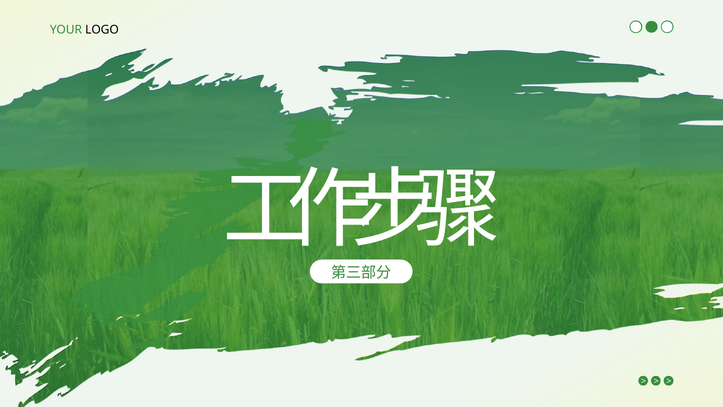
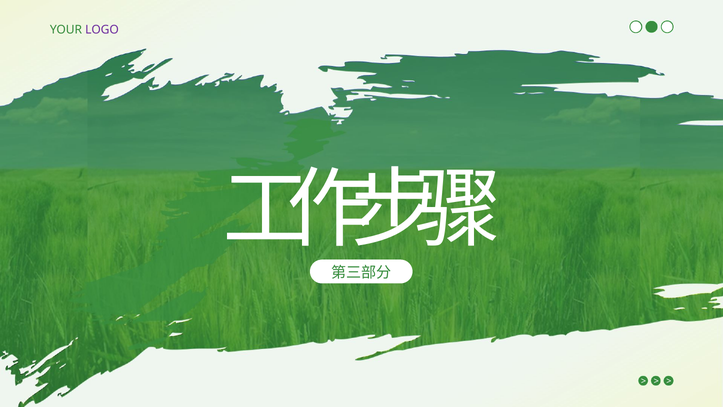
LOGO colour: black -> purple (102, 30)
